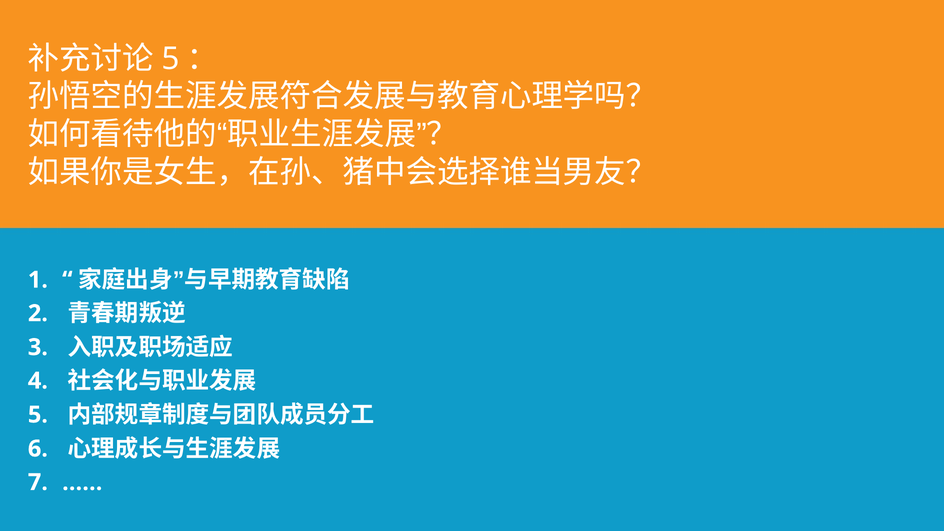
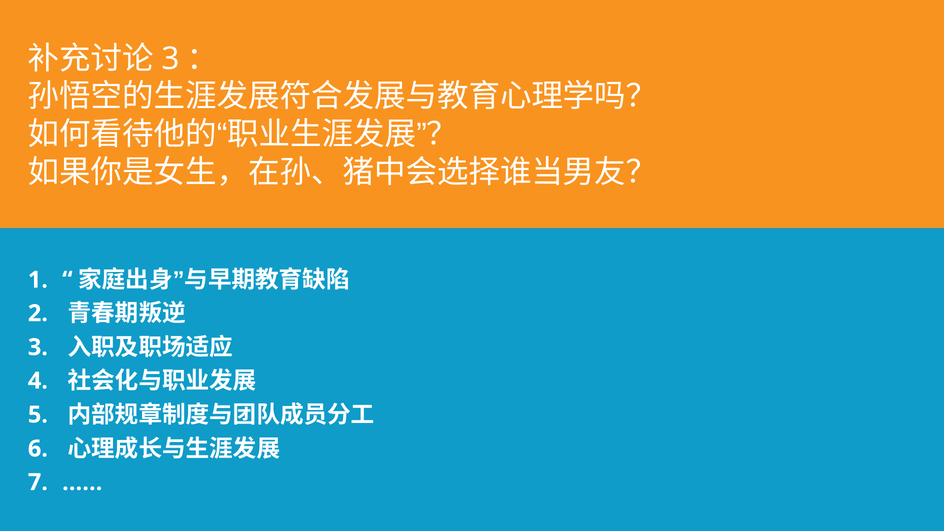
5: 5 -> 3 (170, 59)
